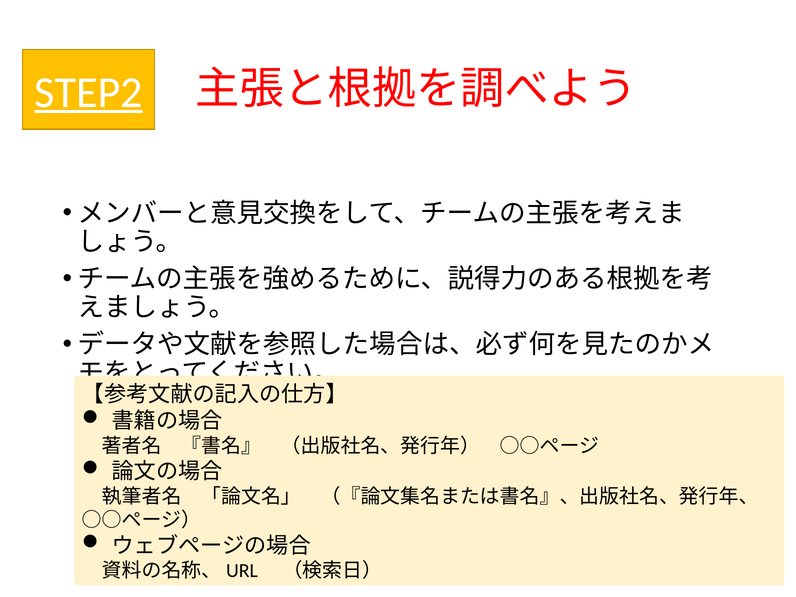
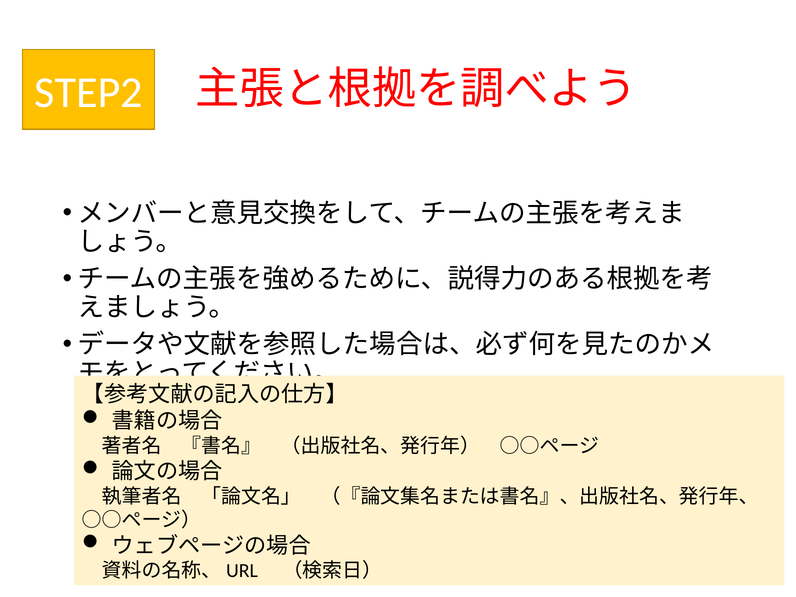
STEP2 underline: present -> none (89, 93)
